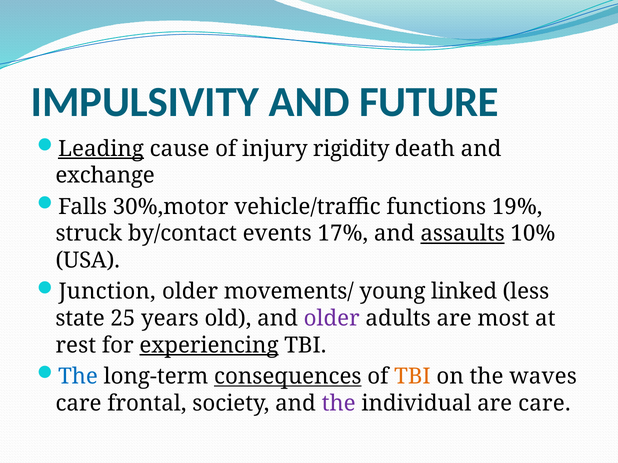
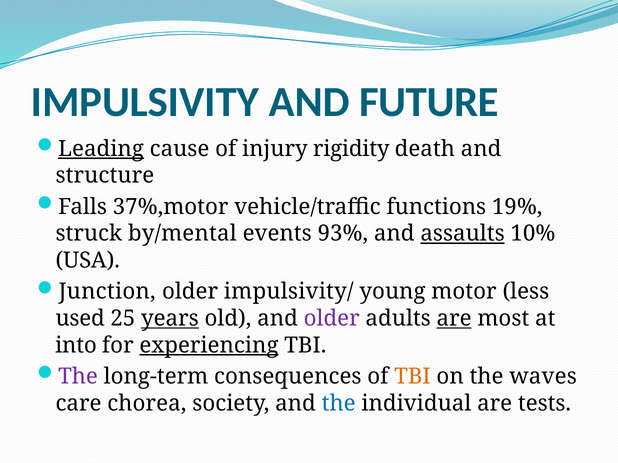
exchange: exchange -> structure (105, 176)
30%,motor: 30%,motor -> 37%,motor (171, 207)
by/contact: by/contact -> by/mental (182, 234)
17%: 17% -> 93% (343, 234)
movements/: movements/ -> impulsivity/ (289, 292)
linked: linked -> motor (464, 292)
state: state -> used (80, 319)
years underline: none -> present (170, 319)
are underline: none -> present (454, 319)
rest: rest -> into (76, 346)
The colour: blue -> purple (78, 377)
consequences underline: present -> none (288, 377)
frontal: frontal -> chorea (147, 404)
the colour: purple -> blue (339, 404)
are care: care -> tests (544, 404)
